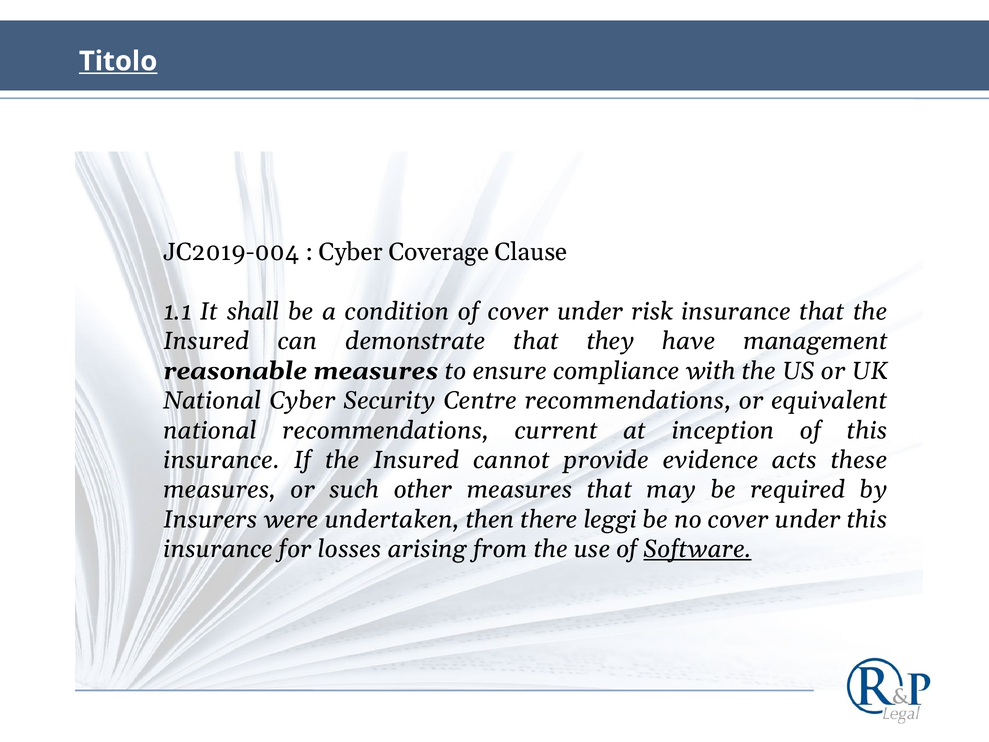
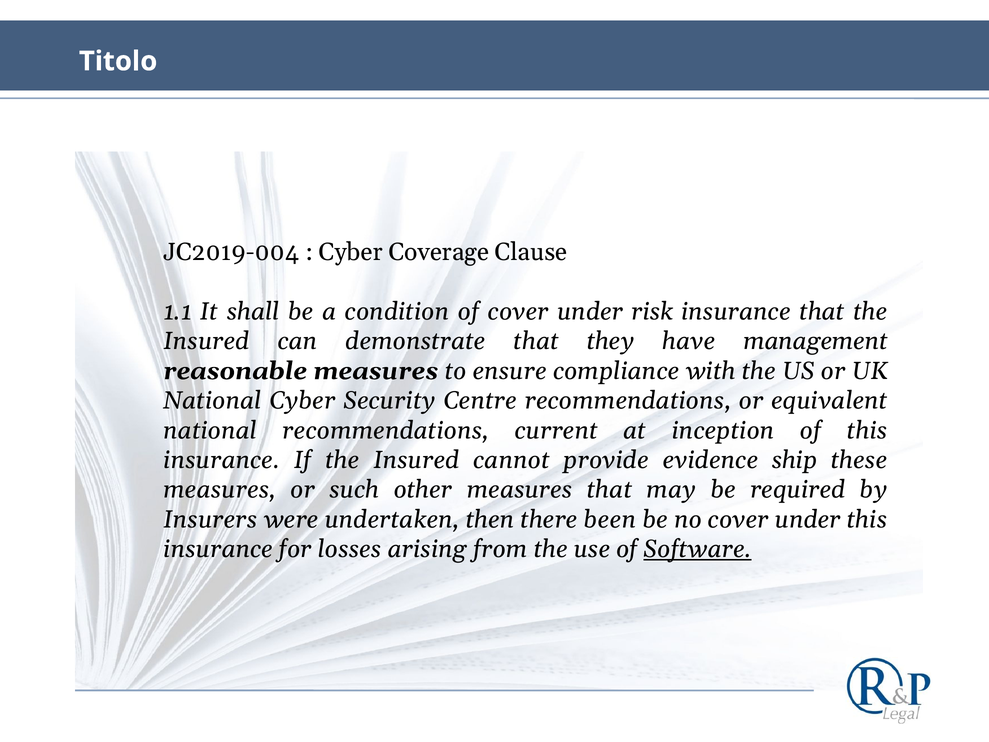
Titolo underline: present -> none (118, 61)
acts: acts -> ship (795, 460)
leggi: leggi -> been (610, 519)
